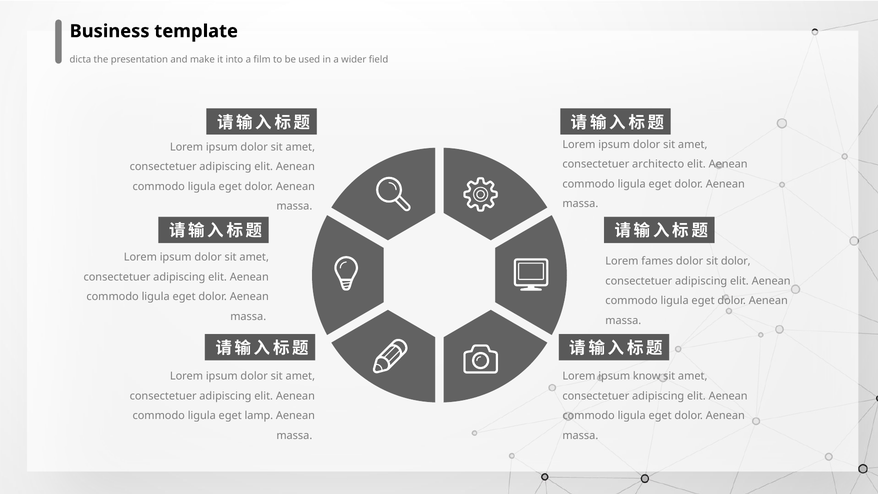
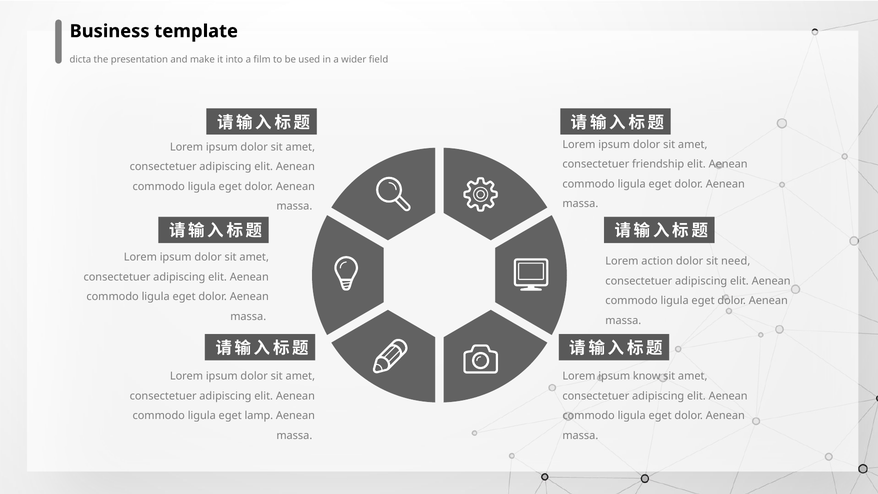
architecto: architecto -> friendship (658, 164)
fames: fames -> action (657, 261)
sit dolor: dolor -> need (736, 261)
